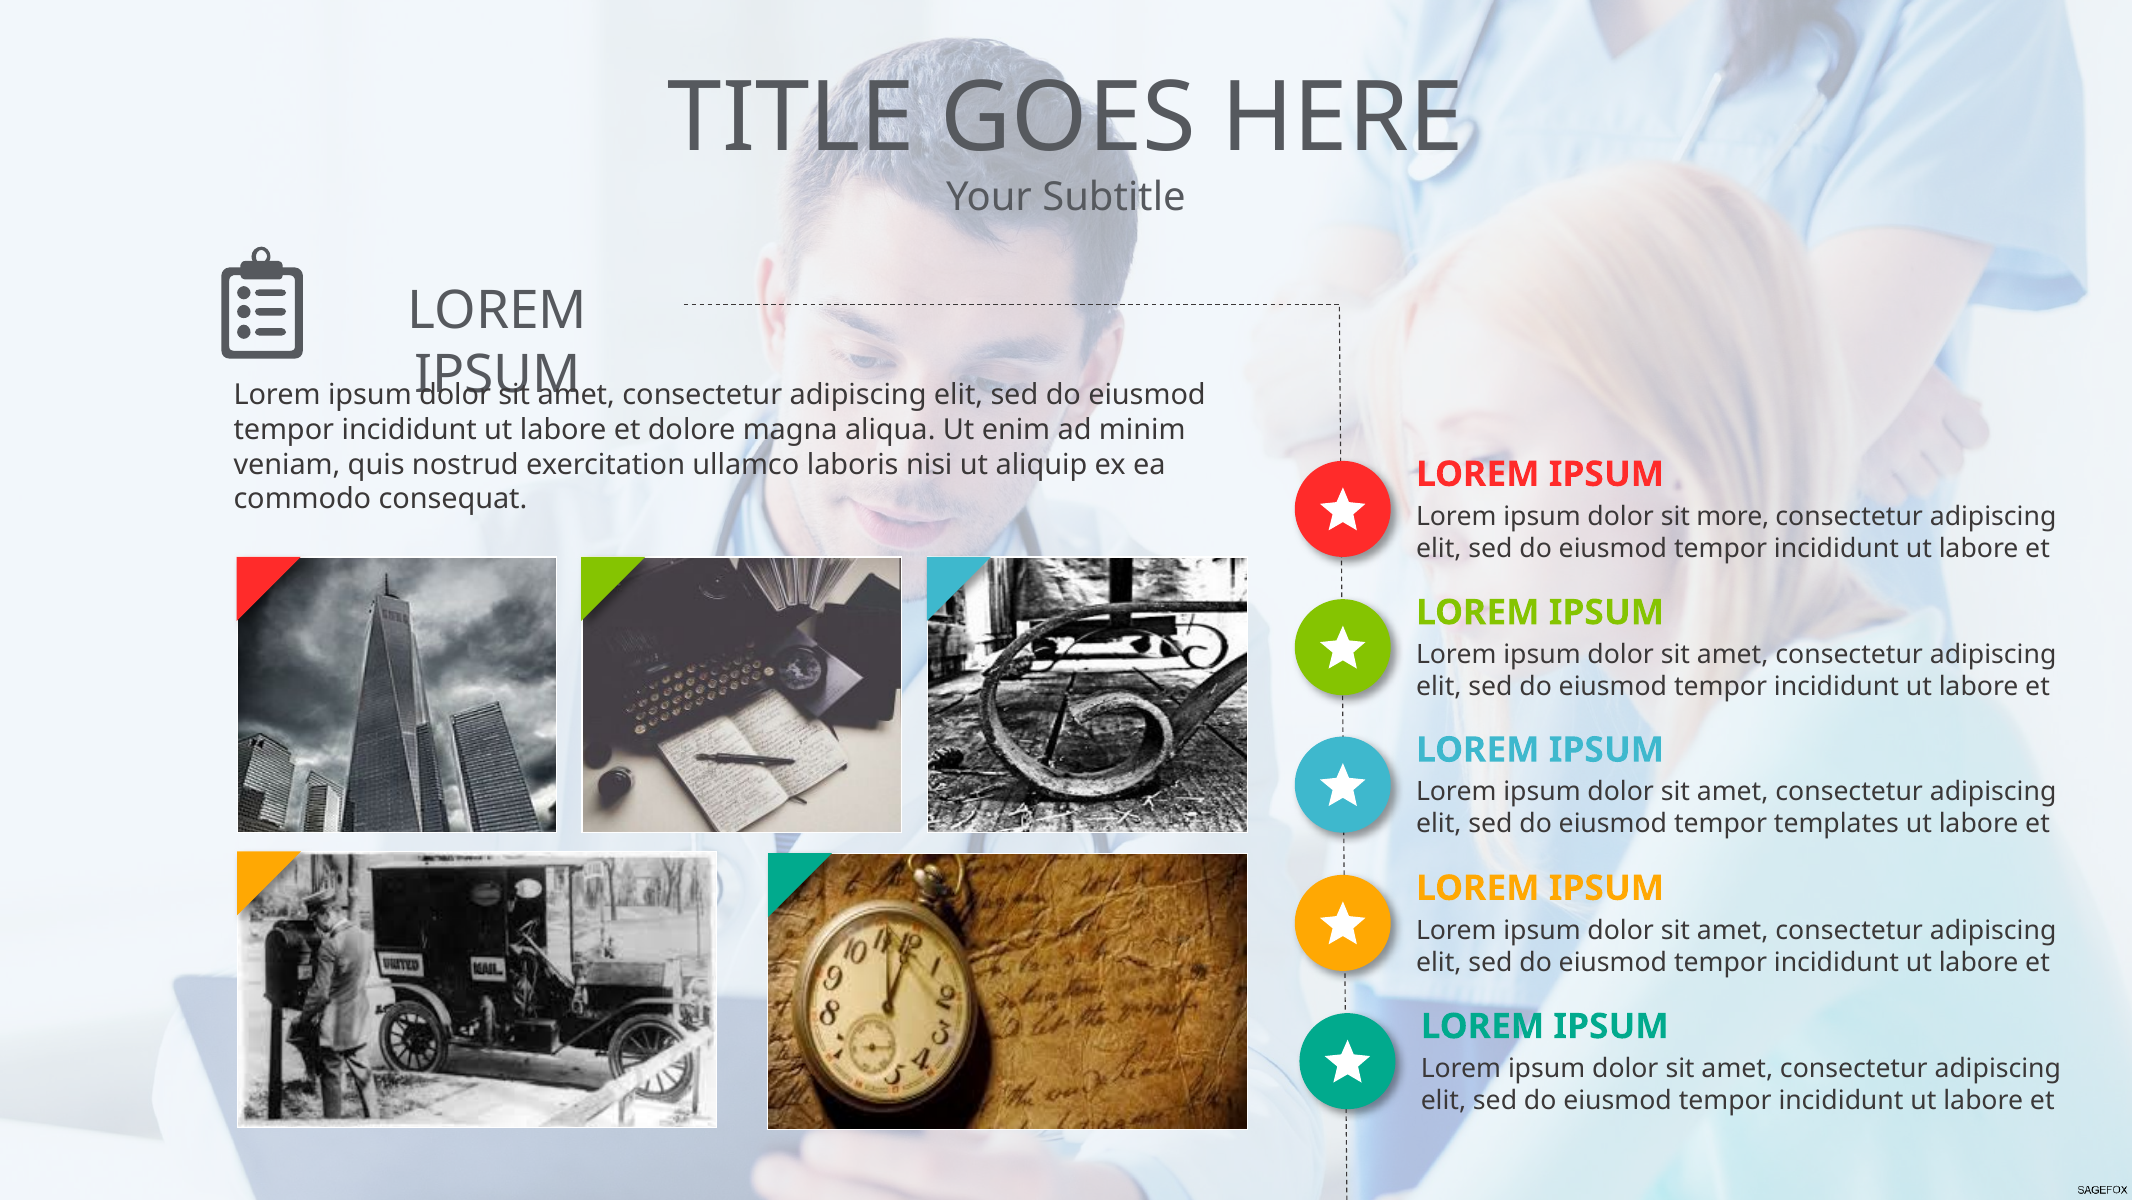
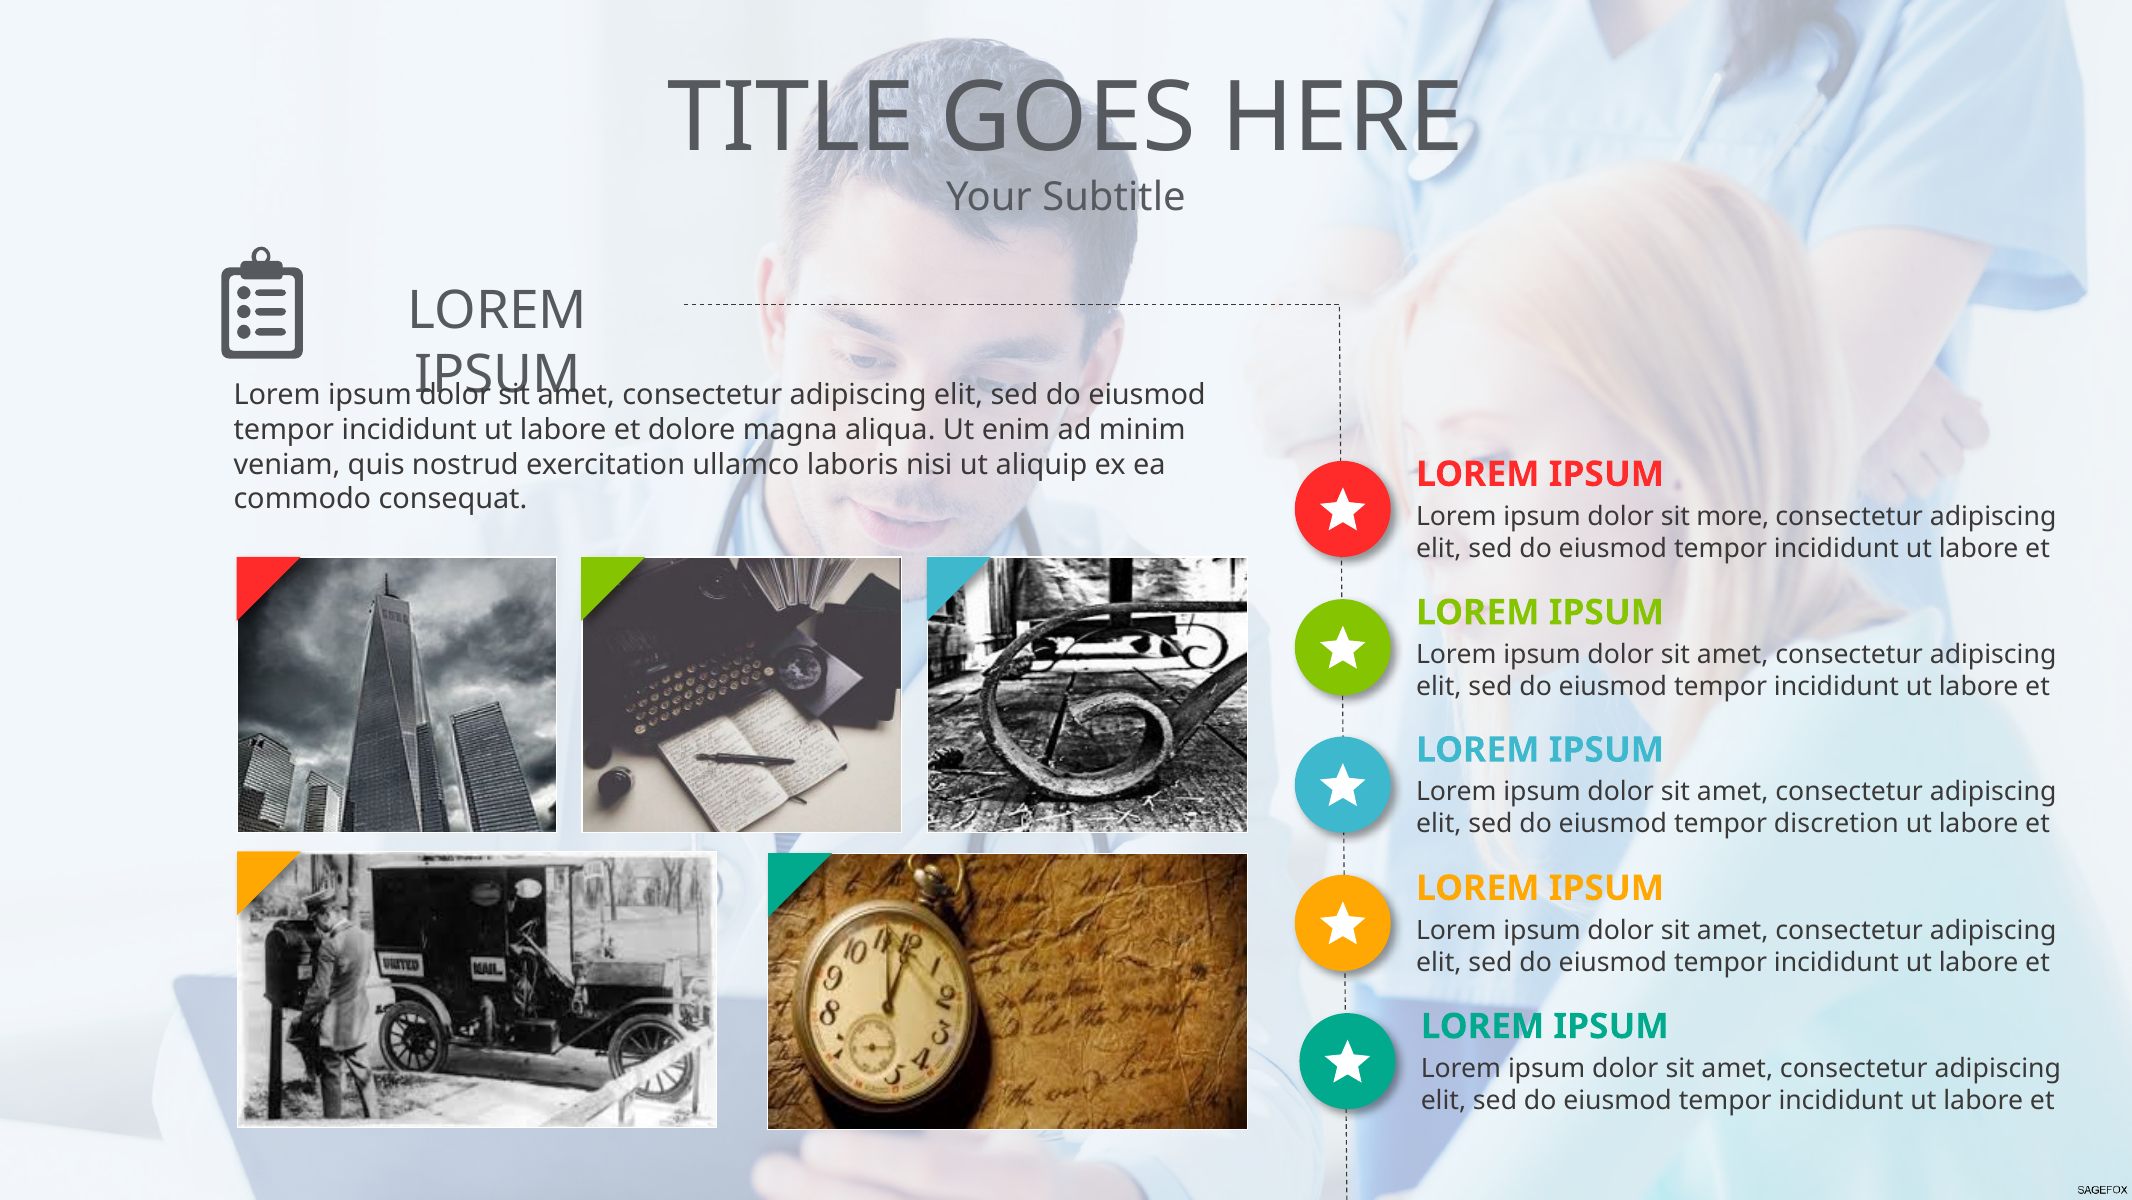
templates: templates -> discretion (1836, 824)
